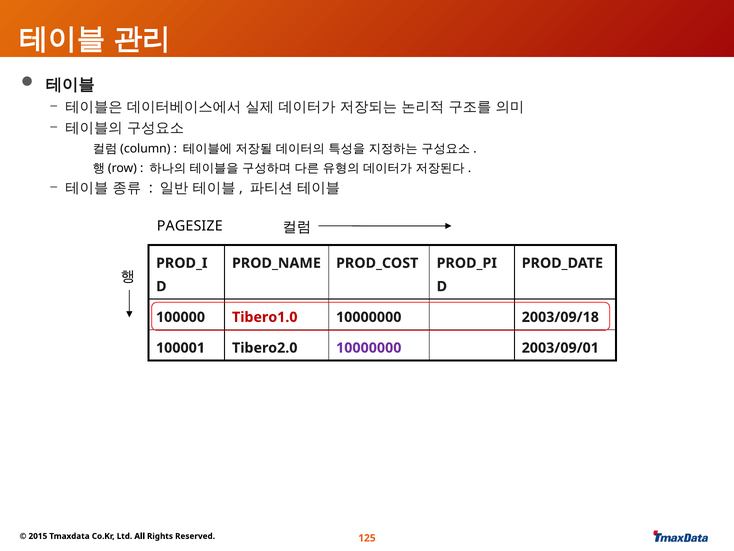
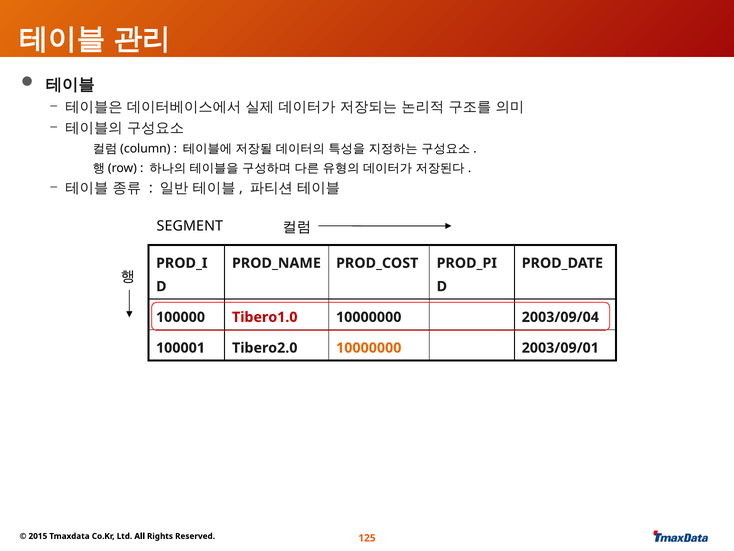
PAGESIZE: PAGESIZE -> SEGMENT (190, 226)
2003/09/18: 2003/09/18 -> 2003/09/04 (560, 317)
10000000 colour: purple -> orange (369, 348)
